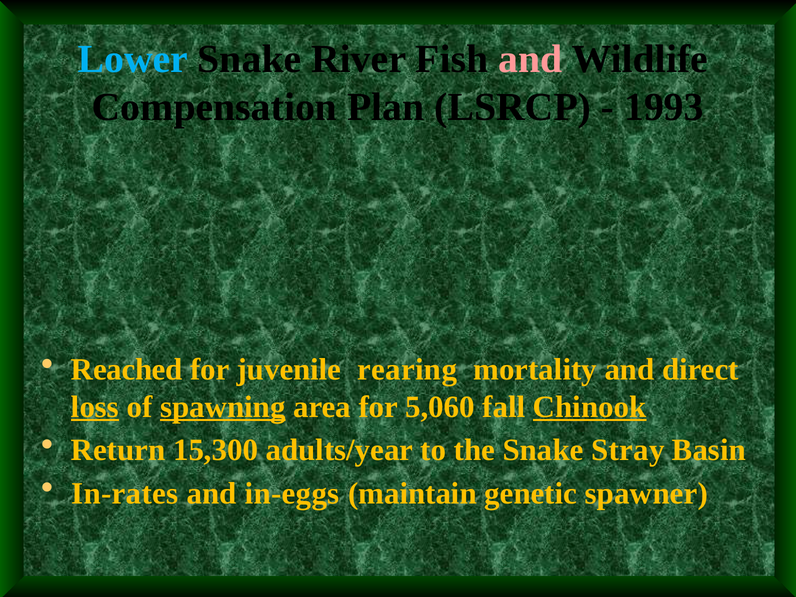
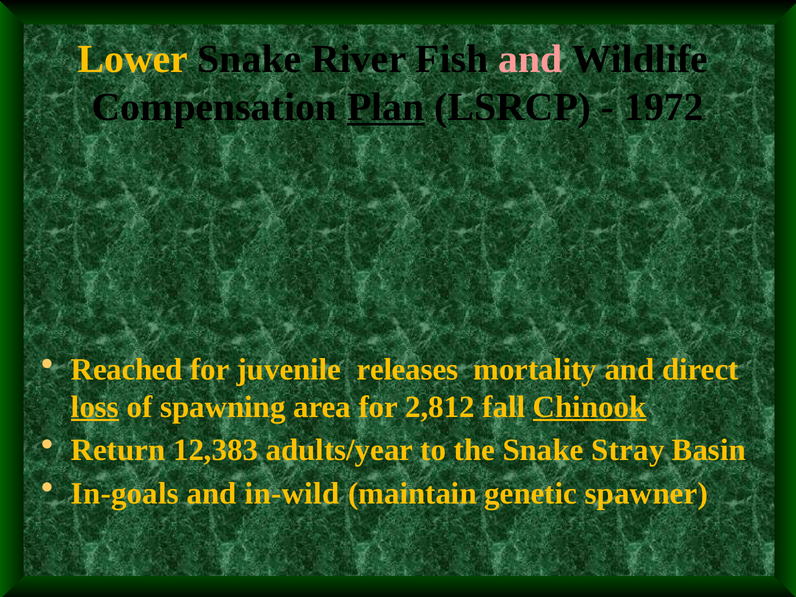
Lower colour: light blue -> yellow (133, 59)
Plan underline: none -> present (386, 107)
1993: 1993 -> 1972 (664, 107)
rearing: rearing -> releases (407, 370)
spawning underline: present -> none (223, 407)
5,060: 5,060 -> 2,812 (440, 407)
15,300: 15,300 -> 12,383 (216, 450)
In-rates: In-rates -> In-goals (125, 494)
in-eggs: in-eggs -> in-wild (292, 494)
